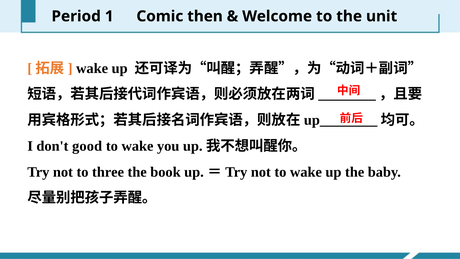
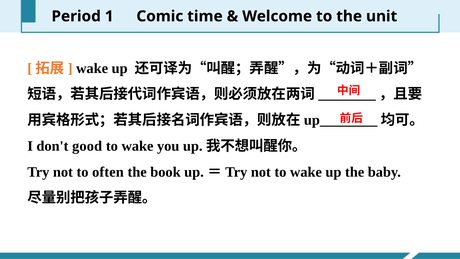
then: then -> time (205, 16)
three: three -> often (108, 172)
